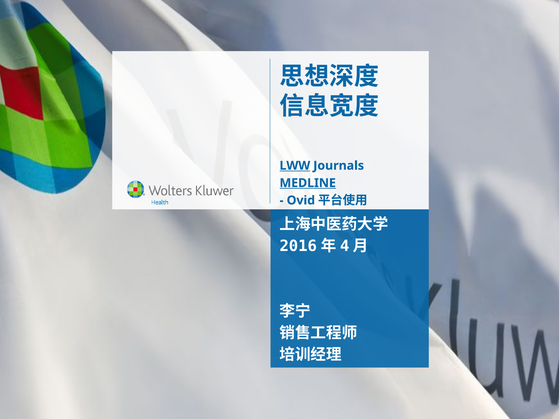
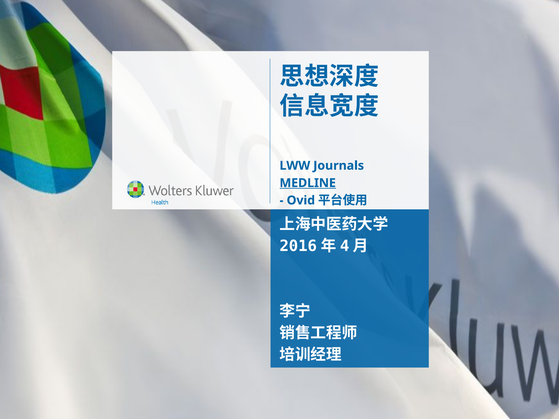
LWW underline: present -> none (295, 166)
